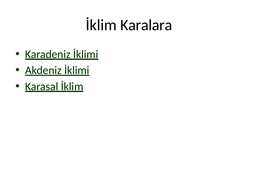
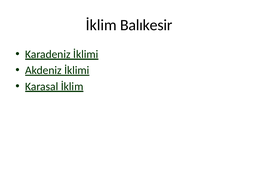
Karalara: Karalara -> Balıkesir (146, 25)
